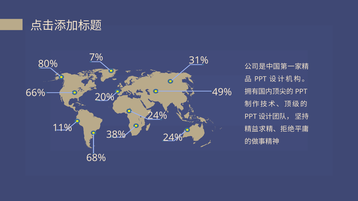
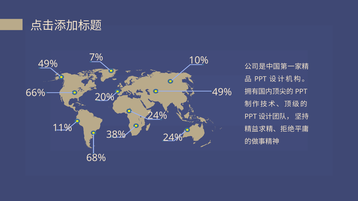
31%: 31% -> 10% (199, 60)
80%: 80% -> 49% (48, 64)
